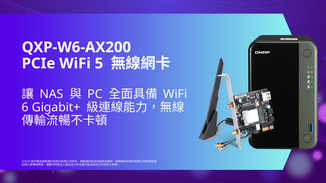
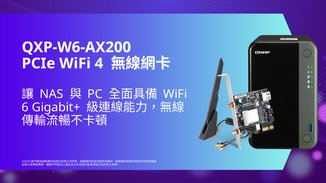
5: 5 -> 4 (99, 64)
